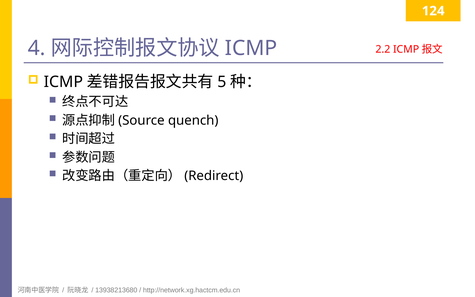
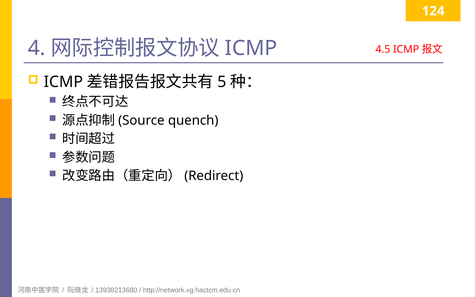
2.2: 2.2 -> 4.5 (383, 49)
